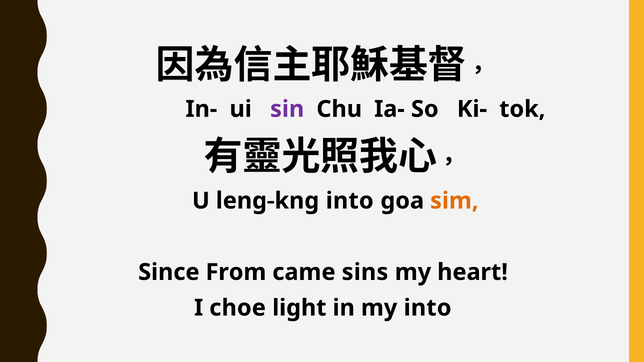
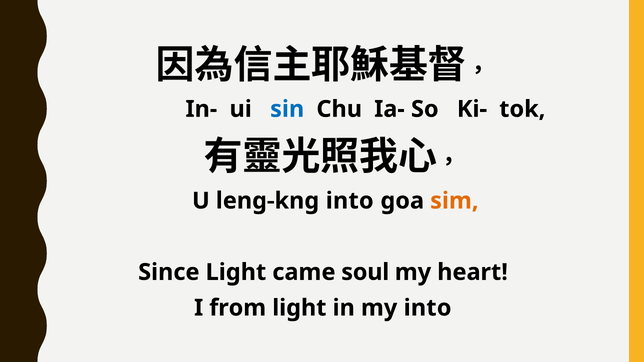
sin colour: purple -> blue (287, 109)
Since From: From -> Light (236, 272)
sins: sins -> soul (365, 272)
choe: choe -> from (238, 308)
